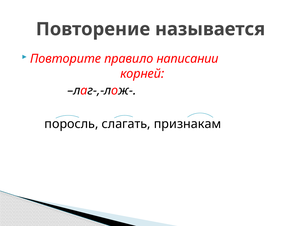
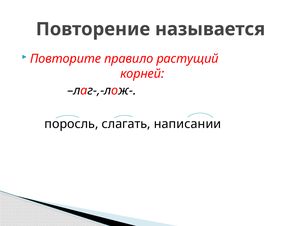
написании: написании -> растущий (188, 59)
признакам: признакам -> написании (188, 124)
